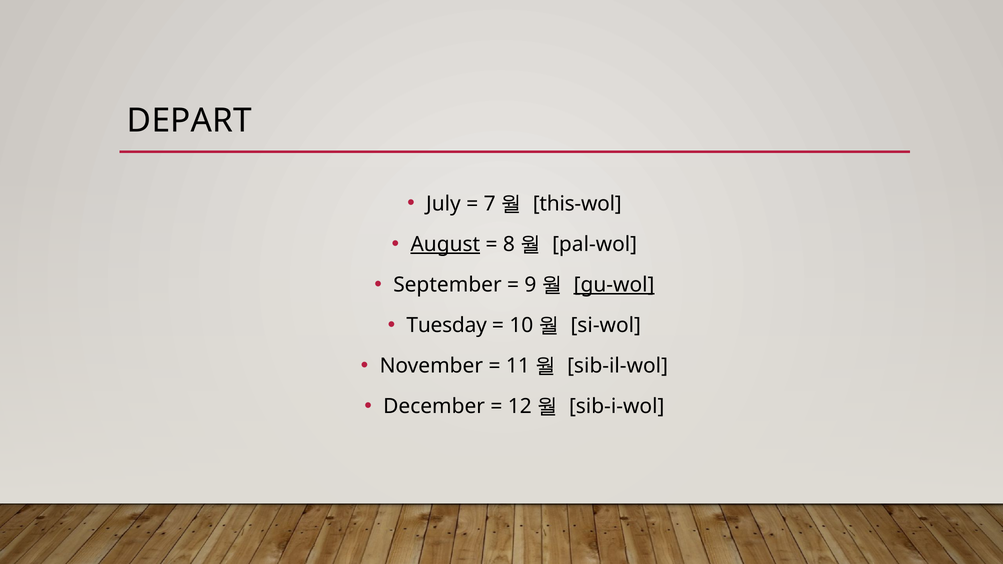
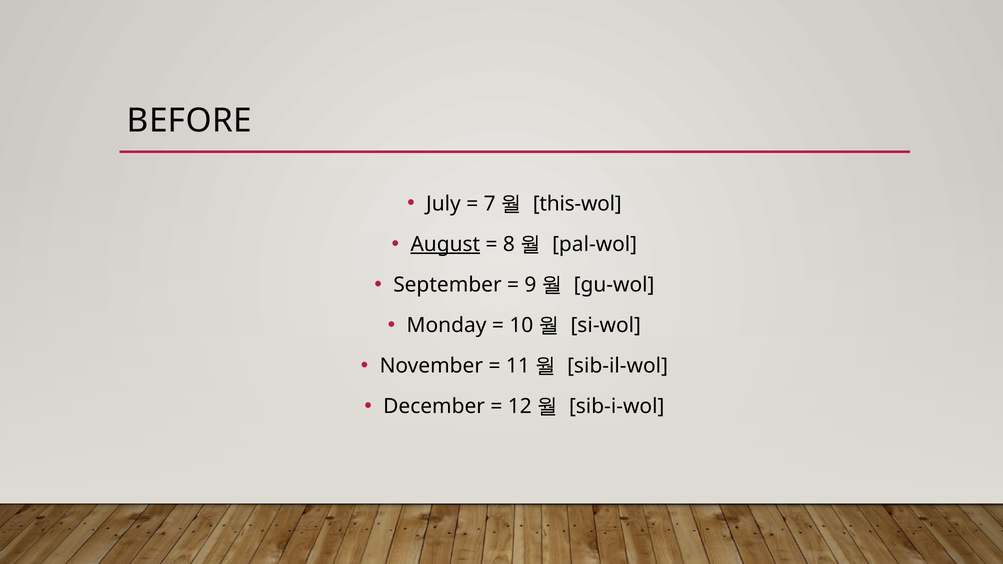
DEPART: DEPART -> BEFORE (189, 121)
gu-wol underline: present -> none (614, 285)
Tuesday: Tuesday -> Monday (447, 325)
